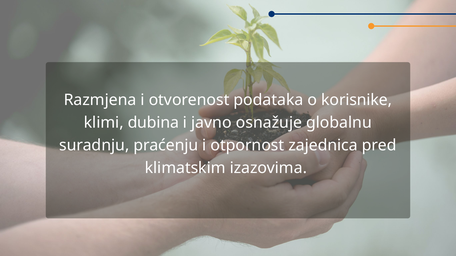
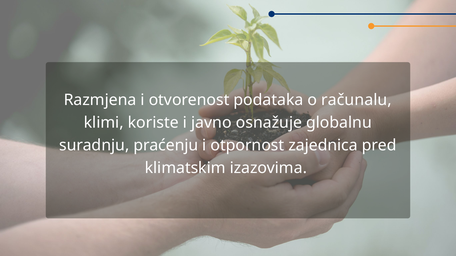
korisnike: korisnike -> računalu (357, 100)
dubina: dubina -> koriste (153, 123)
